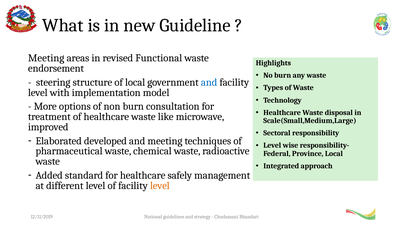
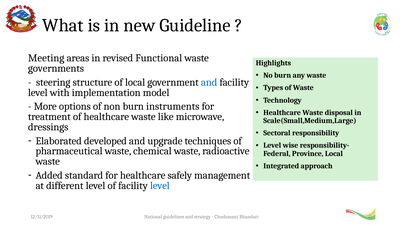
endorsement: endorsement -> governments (56, 68)
consultation: consultation -> instruments (173, 106)
improved: improved -> dressings (48, 127)
and meeting: meeting -> upgrade (165, 141)
level colour: orange -> blue (160, 185)
